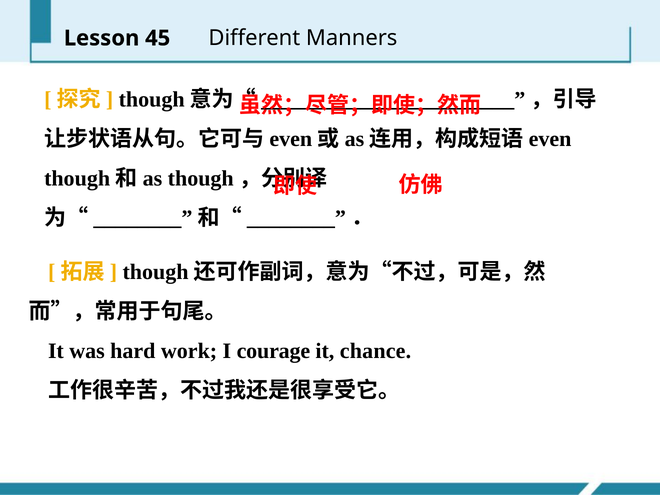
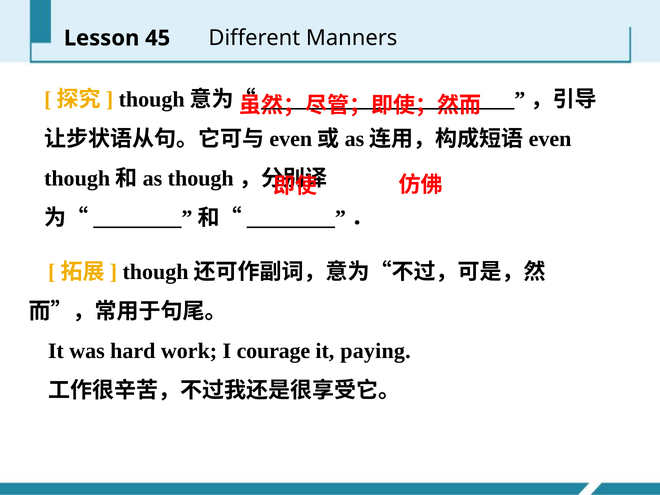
chance: chance -> paying (376, 351)
